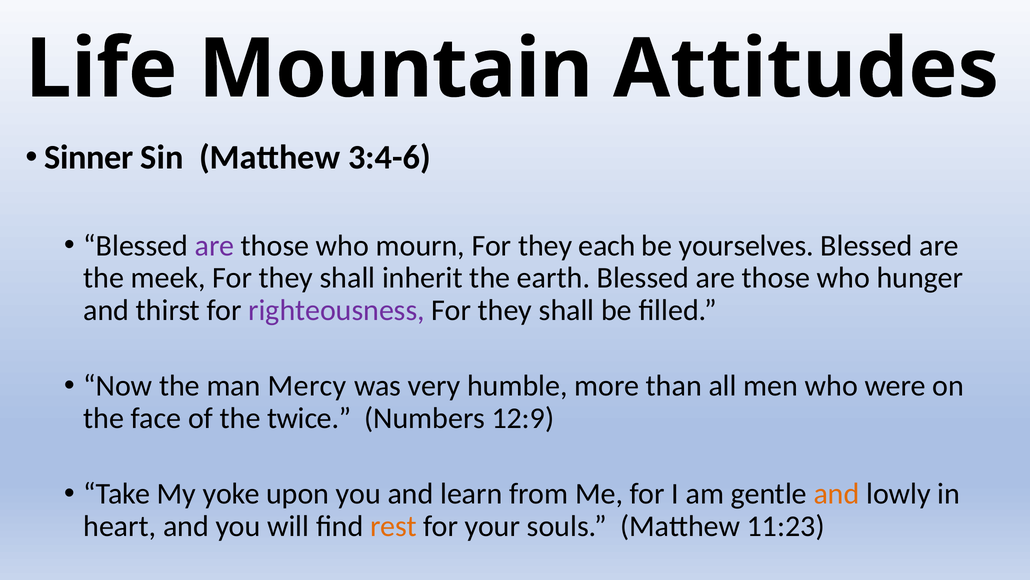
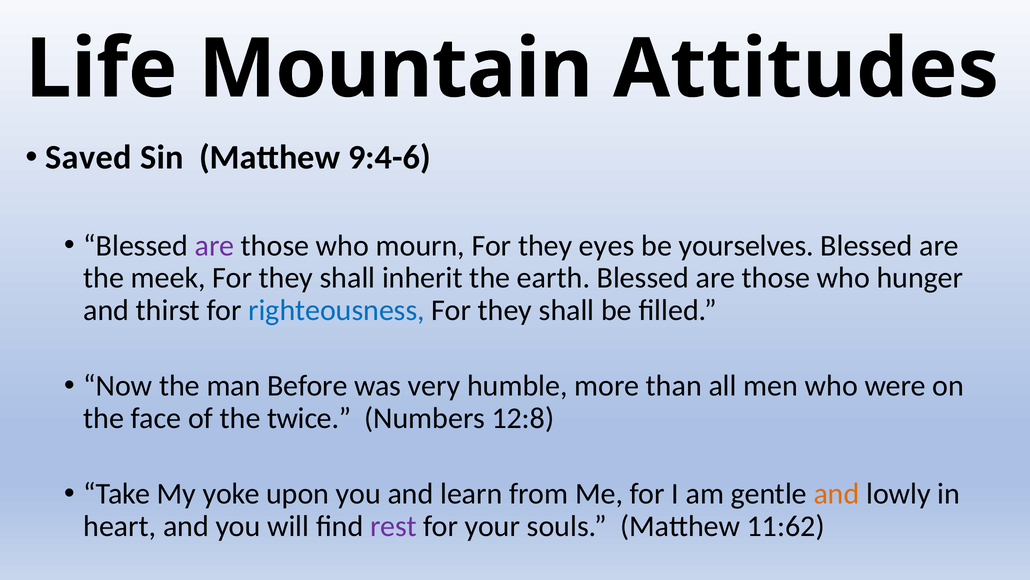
Sinner: Sinner -> Saved (89, 157)
3:4-6: 3:4-6 -> 9:4-6 (389, 157)
each: each -> eyes (607, 245)
righteousness colour: purple -> blue (337, 310)
Mercy: Mercy -> Before (307, 386)
12:9: 12:9 -> 12:8 (523, 418)
rest colour: orange -> purple (393, 526)
11:23: 11:23 -> 11:62 (786, 526)
